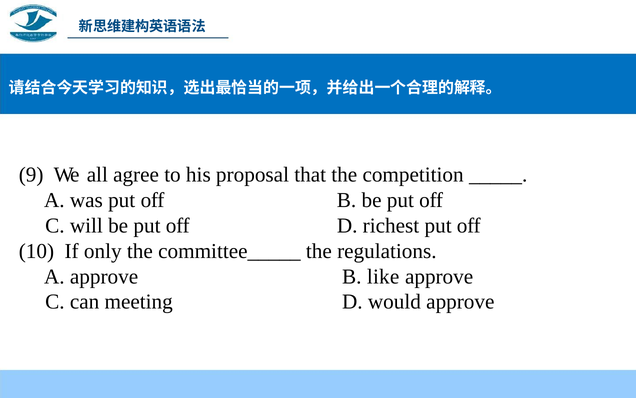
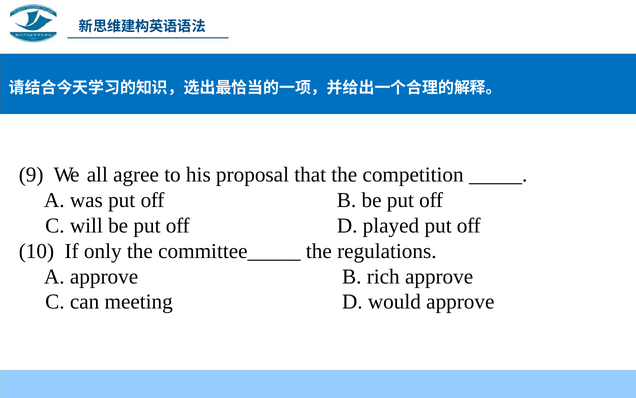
richest: richest -> played (391, 225)
like: like -> rich (383, 276)
